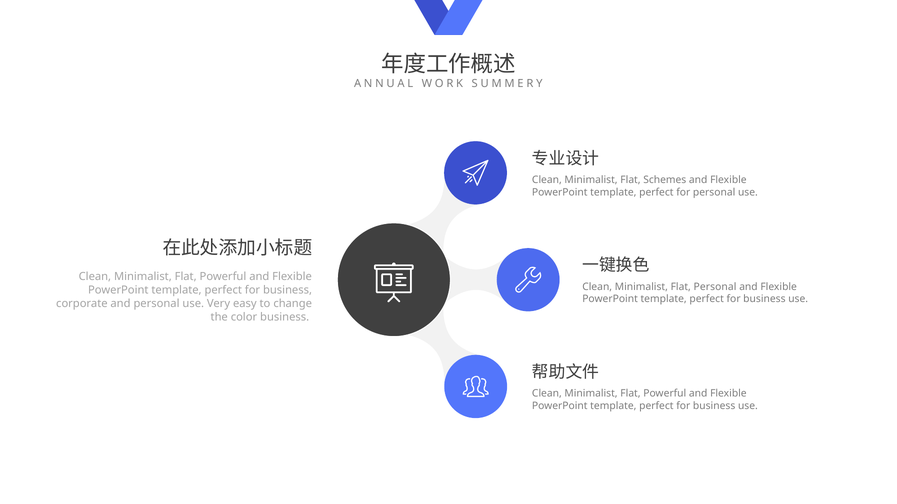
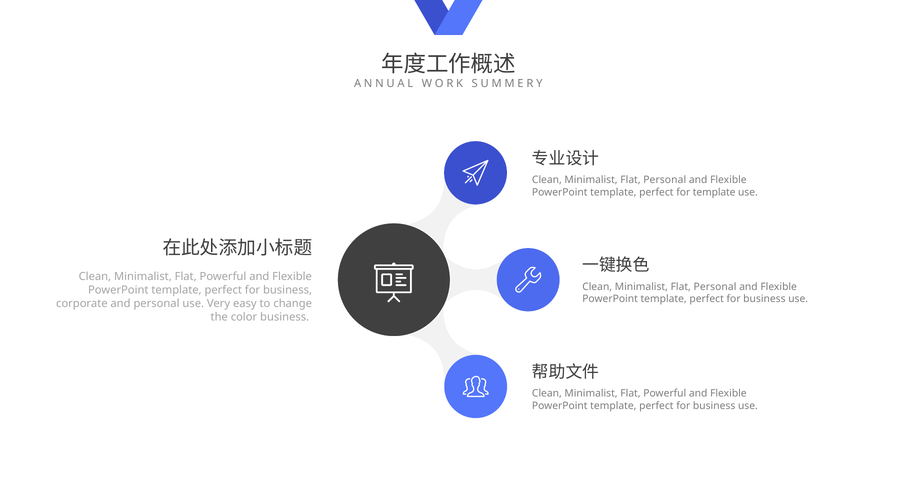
Schemes: Schemes -> Personal (665, 180)
for personal: personal -> template (714, 192)
